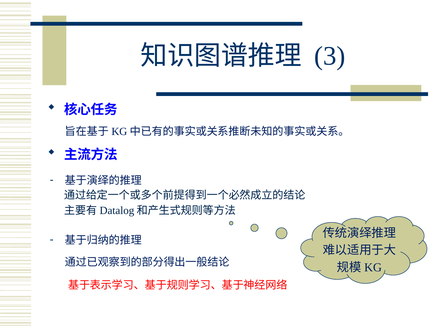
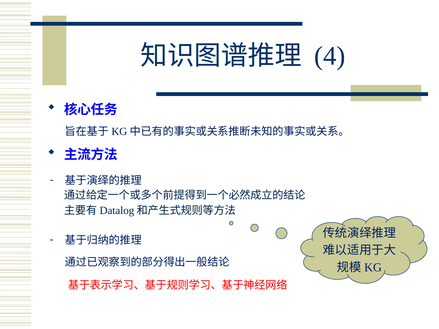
3: 3 -> 4 (330, 56)
